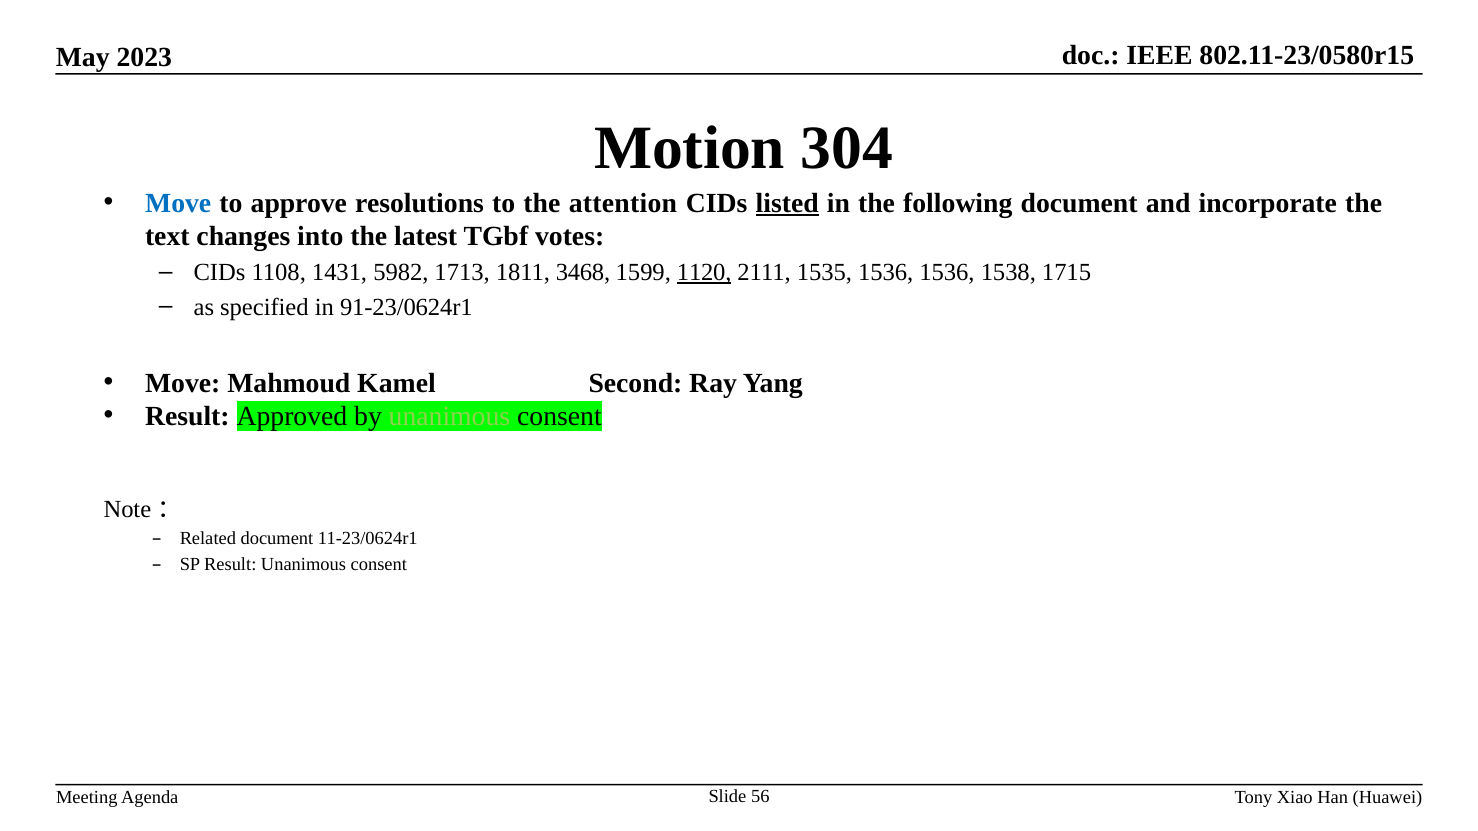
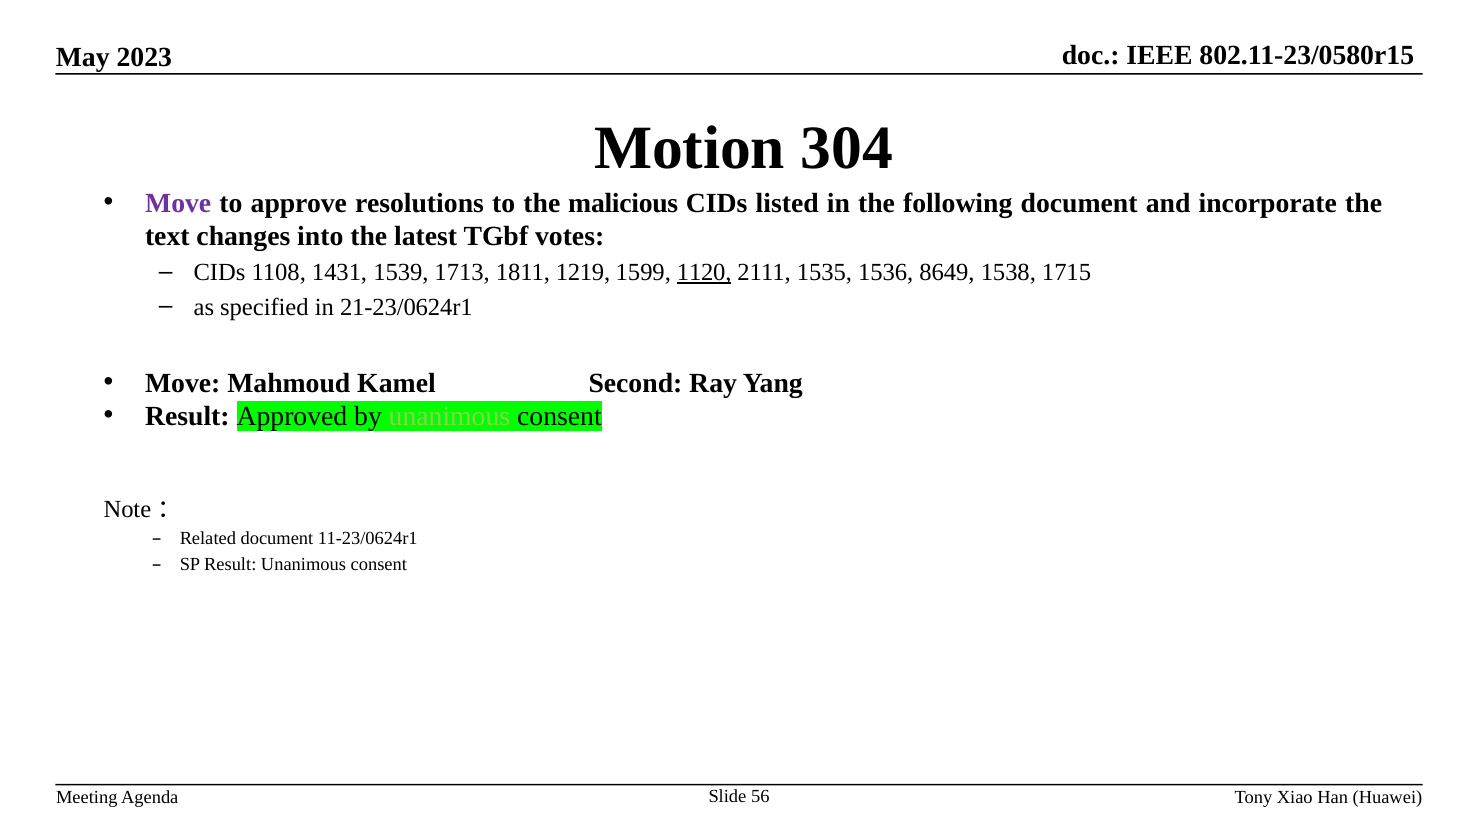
Move colour: blue -> purple (178, 203)
attention: attention -> malicious (623, 203)
listed underline: present -> none (787, 203)
5982: 5982 -> 1539 (401, 273)
3468: 3468 -> 1219 (583, 273)
1536 1536: 1536 -> 8649 (947, 273)
91-23/0624r1: 91-23/0624r1 -> 21-23/0624r1 (406, 307)
